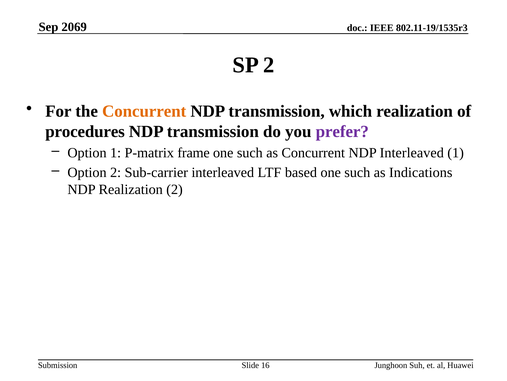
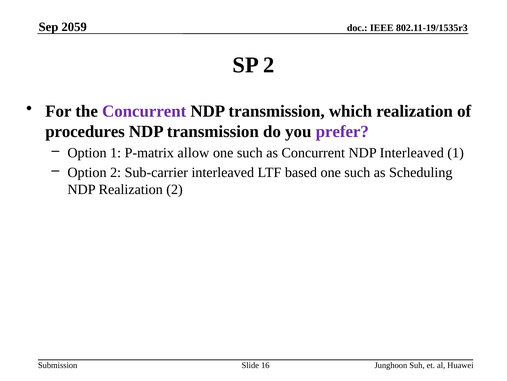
2069: 2069 -> 2059 (74, 27)
Concurrent colour: orange -> purple (144, 111)
frame: frame -> allow (193, 153)
Indications: Indications -> Scheduling (421, 172)
